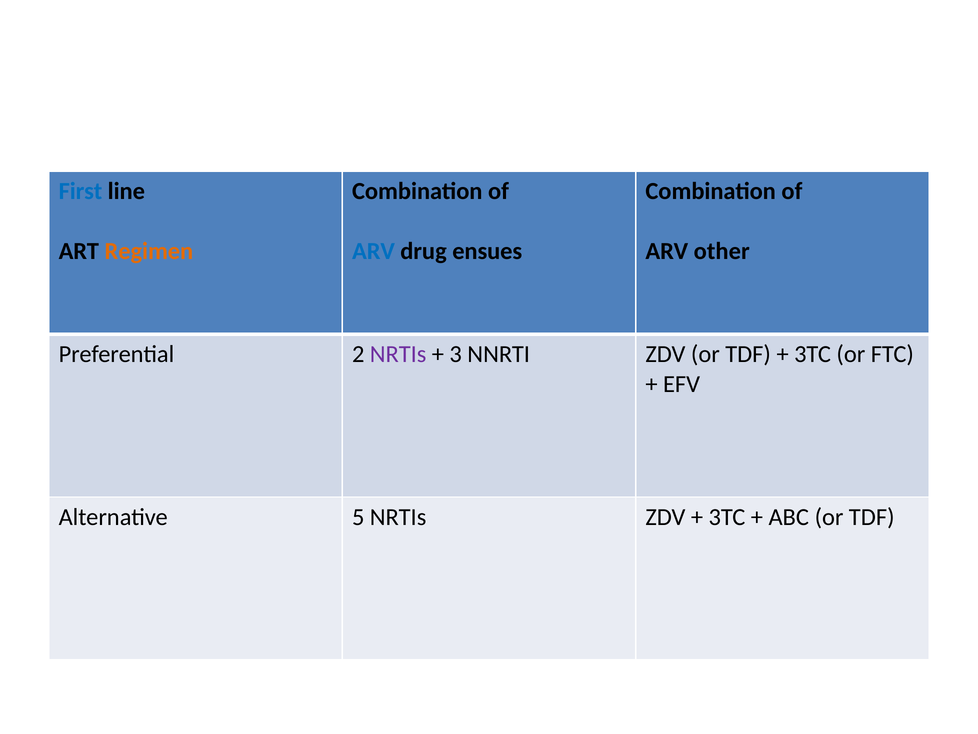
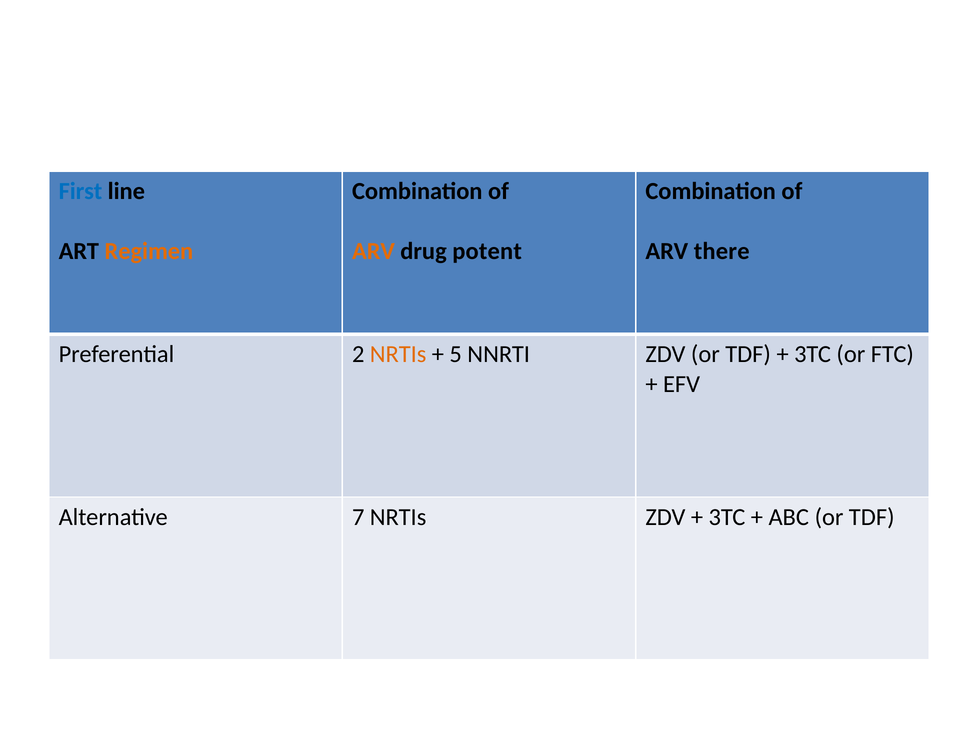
ARV colour: blue -> orange (373, 251)
ensues: ensues -> potent (487, 251)
other: other -> there (722, 251)
NRTIs colour: purple -> orange (398, 354)
3: 3 -> 5 (456, 354)
5: 5 -> 7 (358, 517)
